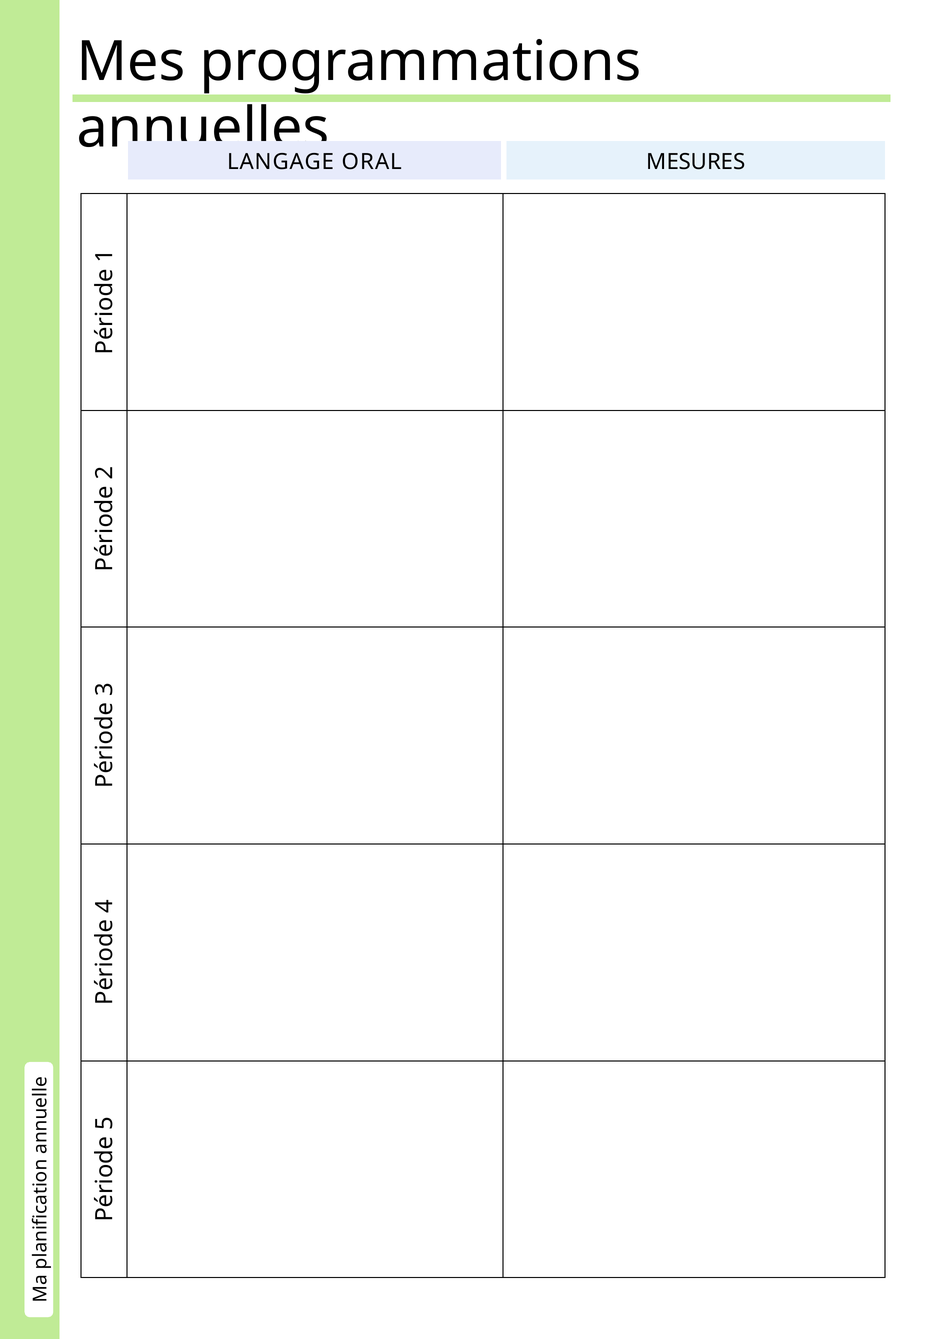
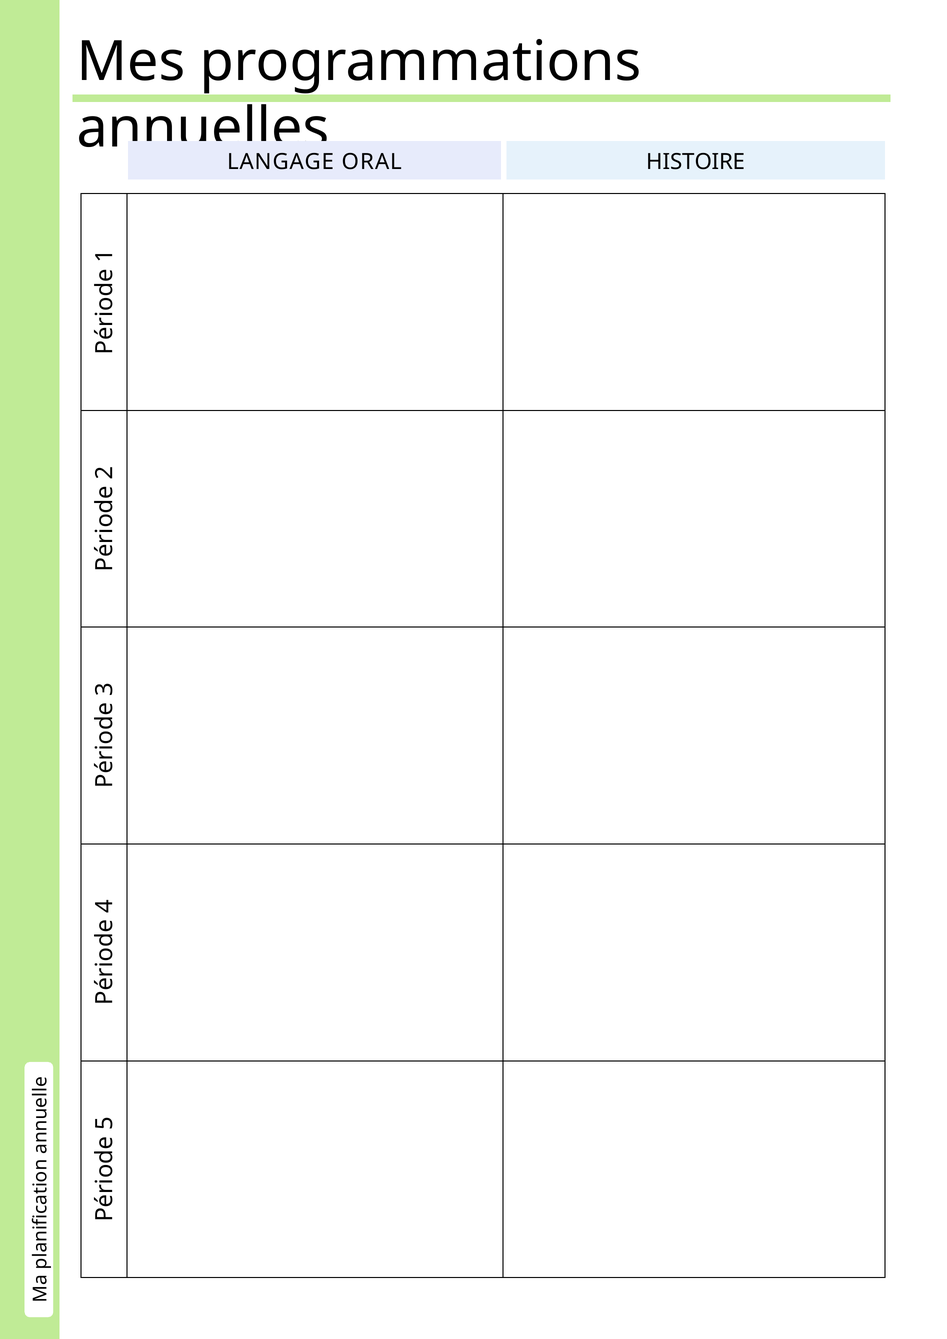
MESURES: MESURES -> HISTOIRE (696, 162)
